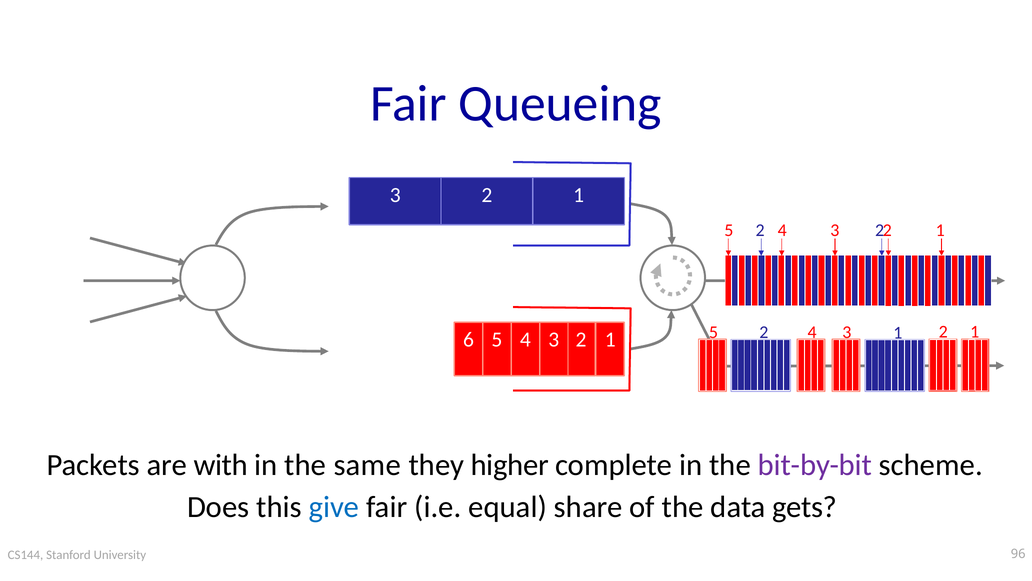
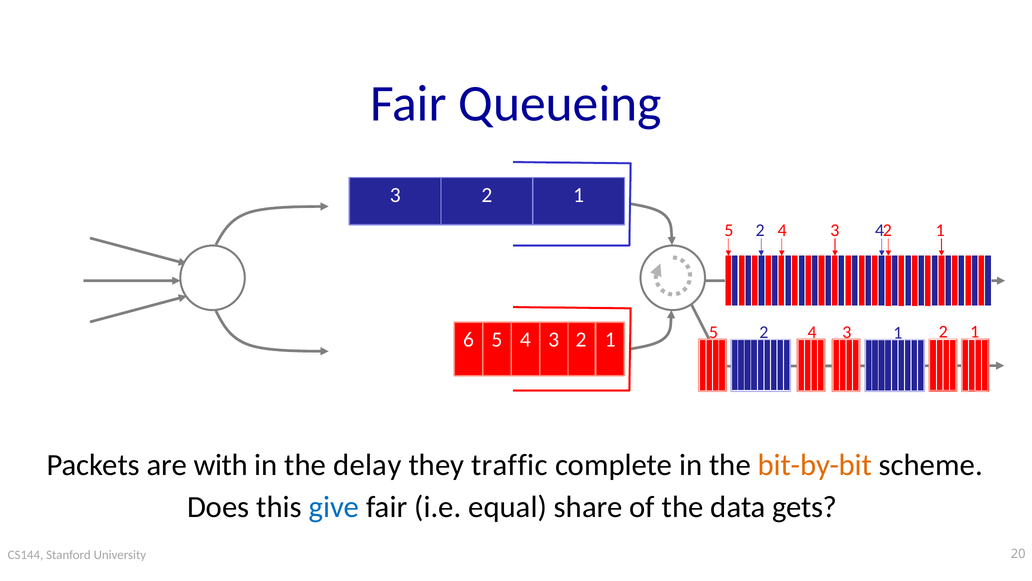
5 2: 2 -> 4 (880, 230)
same: same -> delay (367, 464)
higher: higher -> traffic (509, 464)
bit-by-bit colour: purple -> orange (815, 464)
96: 96 -> 20 (1018, 554)
